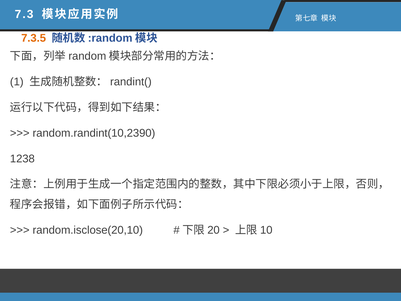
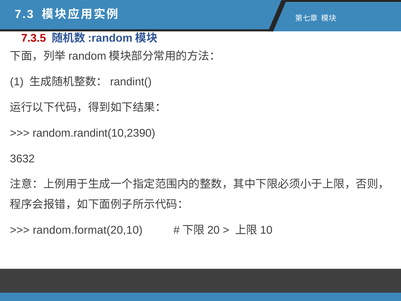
7.3.5 colour: orange -> red (34, 38)
1238: 1238 -> 3632 (22, 159)
random.isclose(20,10: random.isclose(20,10 -> random.format(20,10 (88, 230)
